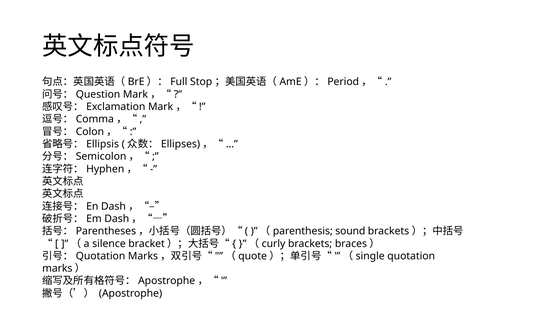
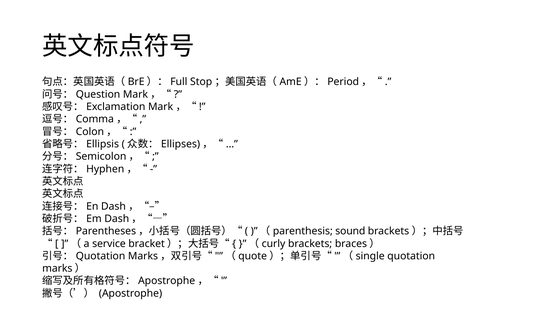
silence: silence -> service (109, 244)
